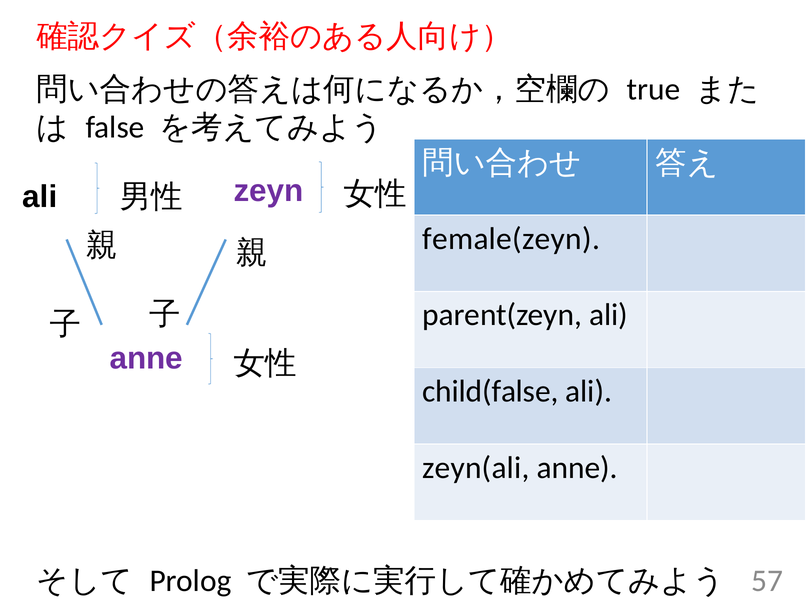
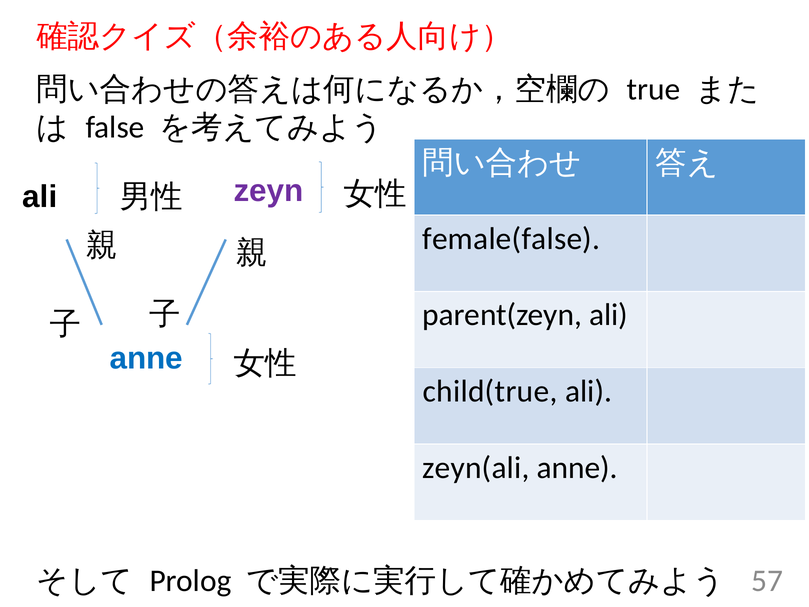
female(zeyn: female(zeyn -> female(false (511, 239)
anne colour: purple -> blue (146, 358)
child(false: child(false -> child(true (490, 391)
